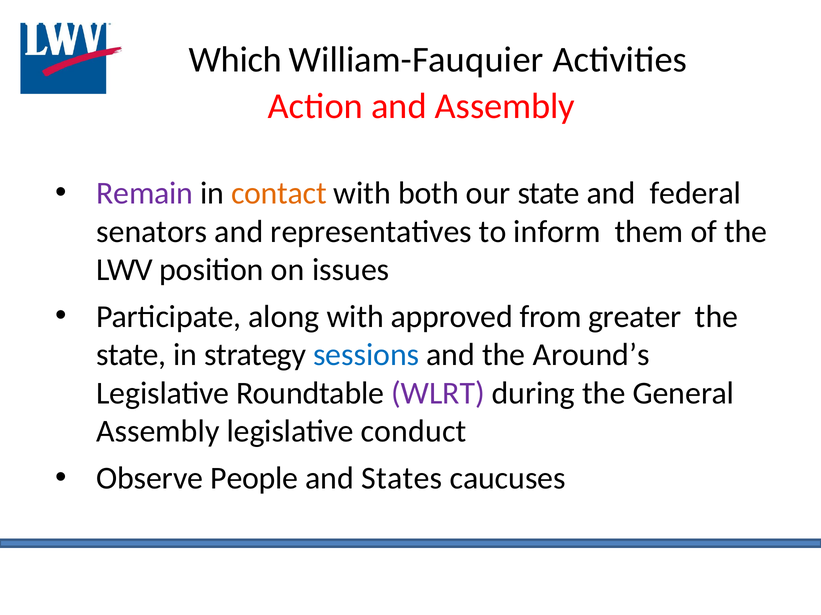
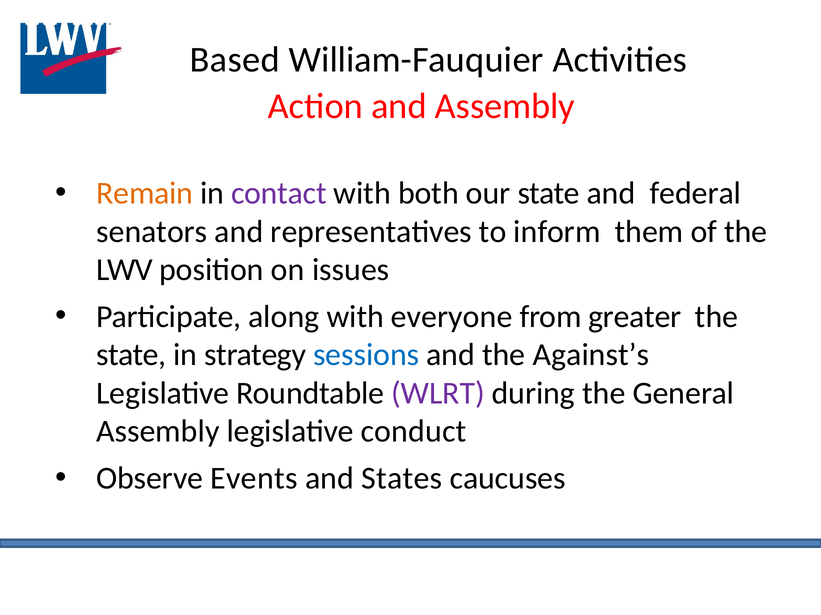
Which: Which -> Based (235, 60)
Remain colour: purple -> orange (145, 194)
contact colour: orange -> purple (279, 194)
approved: approved -> everyone (452, 317)
Around’s: Around’s -> Against’s (591, 355)
People: People -> Events (254, 479)
